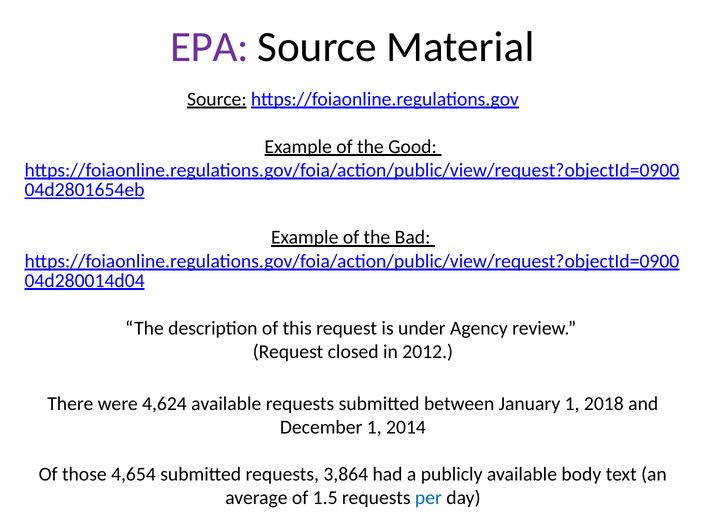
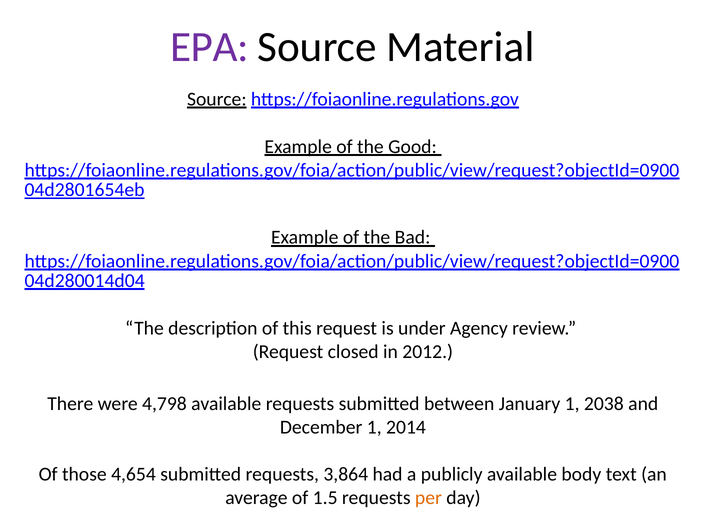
4,624: 4,624 -> 4,798 (164, 403)
2018: 2018 -> 2038 (604, 403)
per colour: blue -> orange (428, 497)
